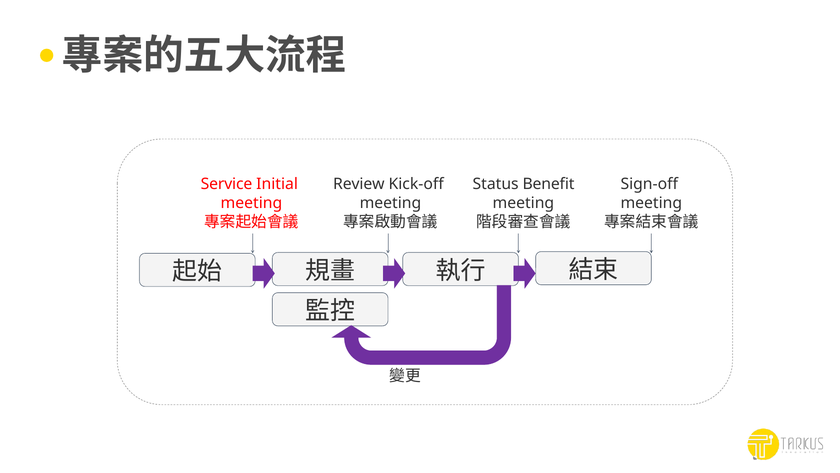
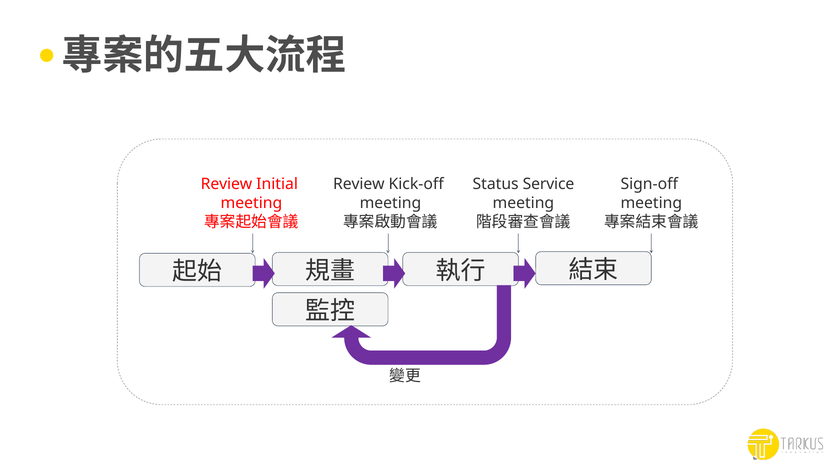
Service: Service -> Review (226, 184)
Benefit: Benefit -> Service (548, 184)
